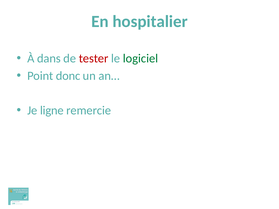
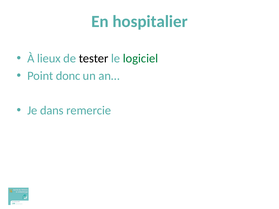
dans: dans -> lieux (49, 59)
tester colour: red -> black (94, 59)
ligne: ligne -> dans (52, 111)
